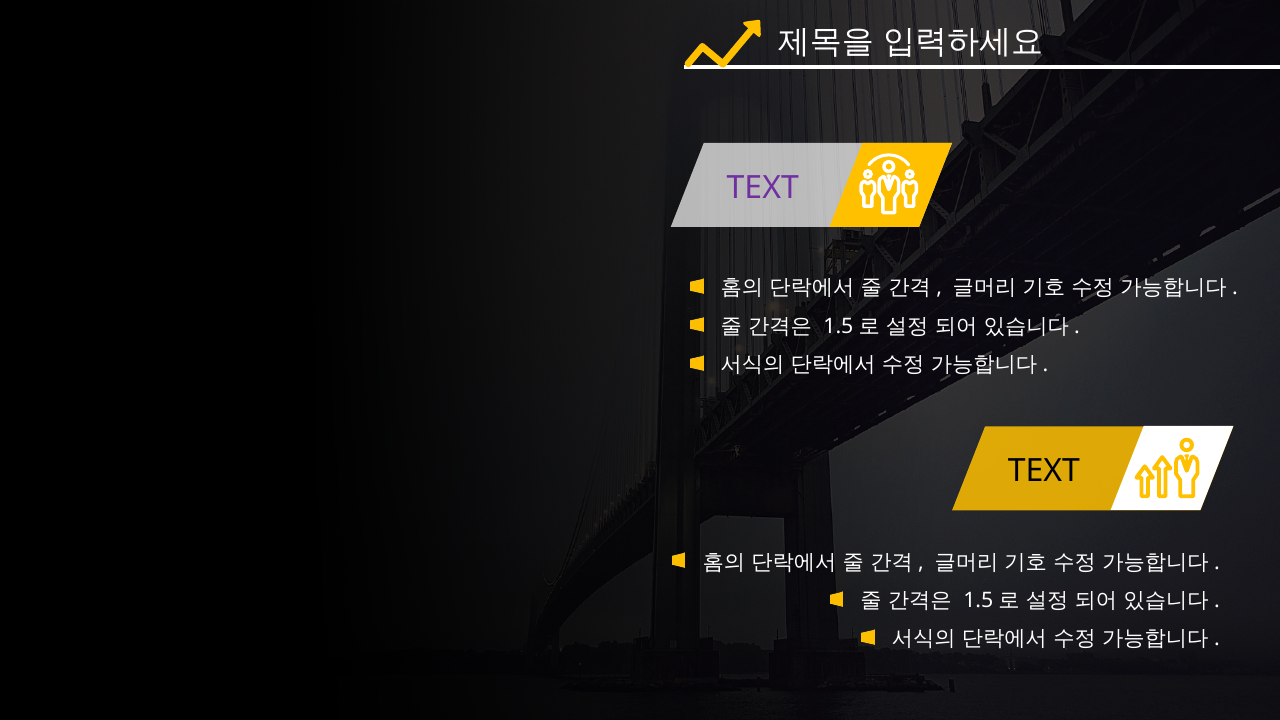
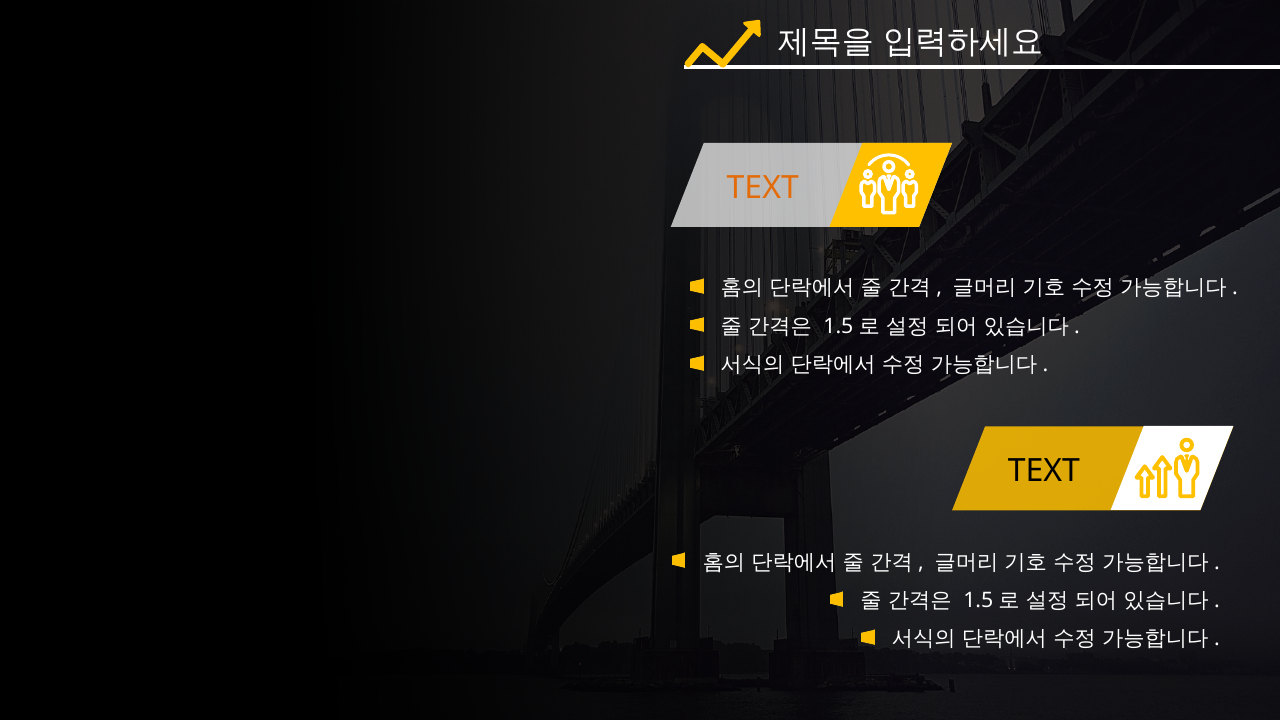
TEXT colour: purple -> orange (763, 188)
